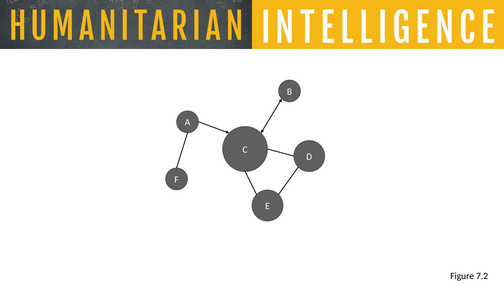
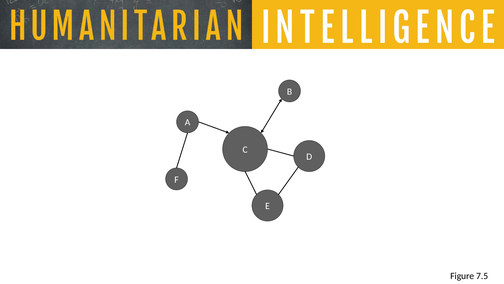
7.2: 7.2 -> 7.5 (482, 275)
